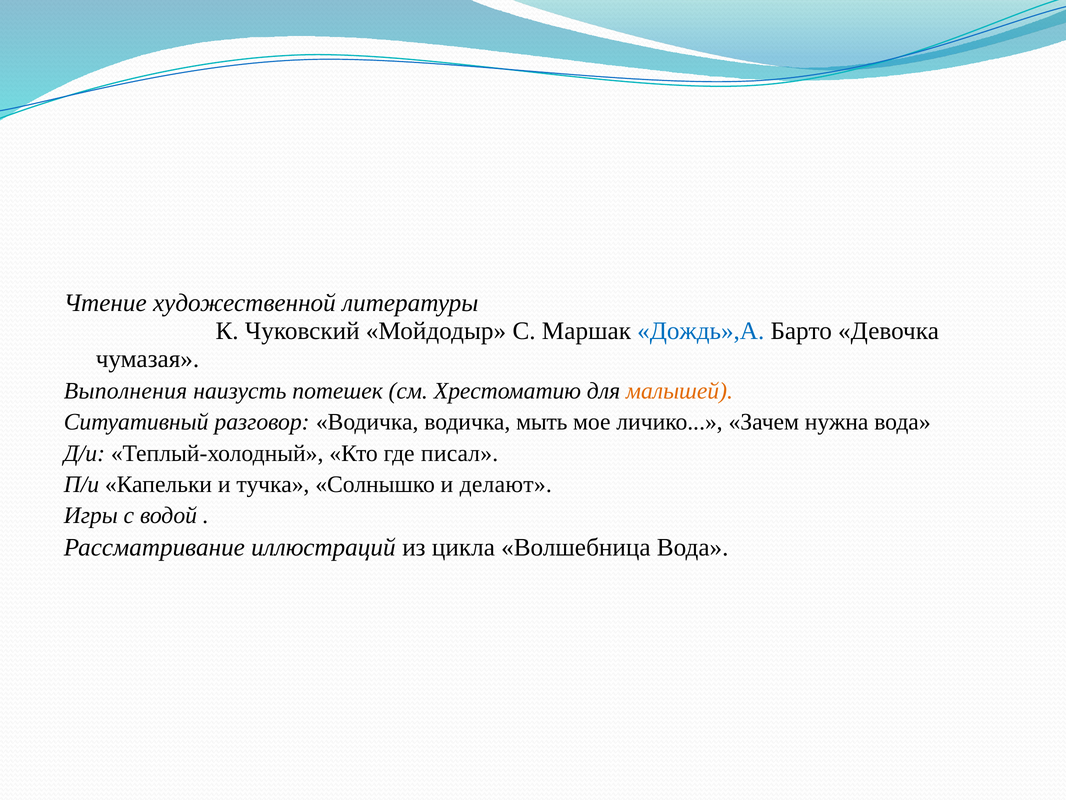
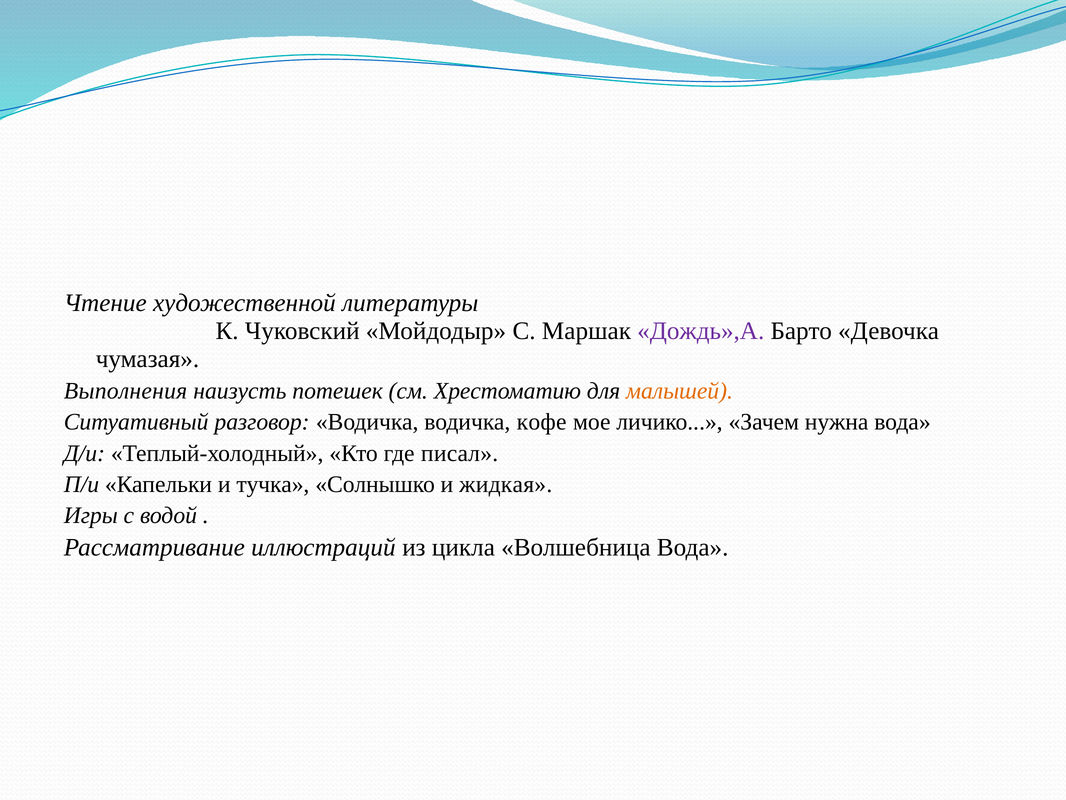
Дождь»,А colour: blue -> purple (701, 331)
мыть: мыть -> кофе (542, 422)
делают: делают -> жидкая (506, 484)
